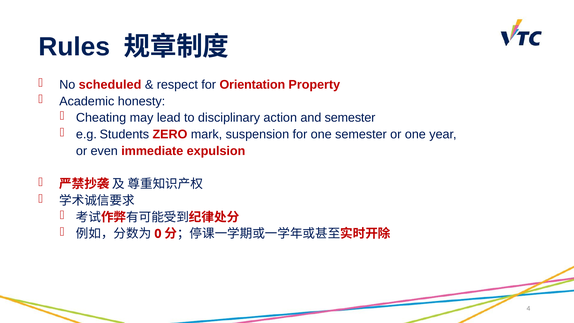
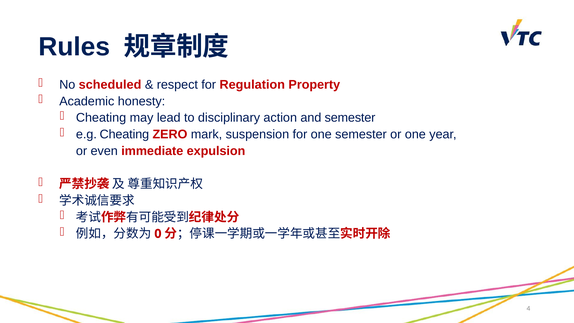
Orientation: Orientation -> Regulation (252, 85)
e.g Students: Students -> Cheating (124, 134)
